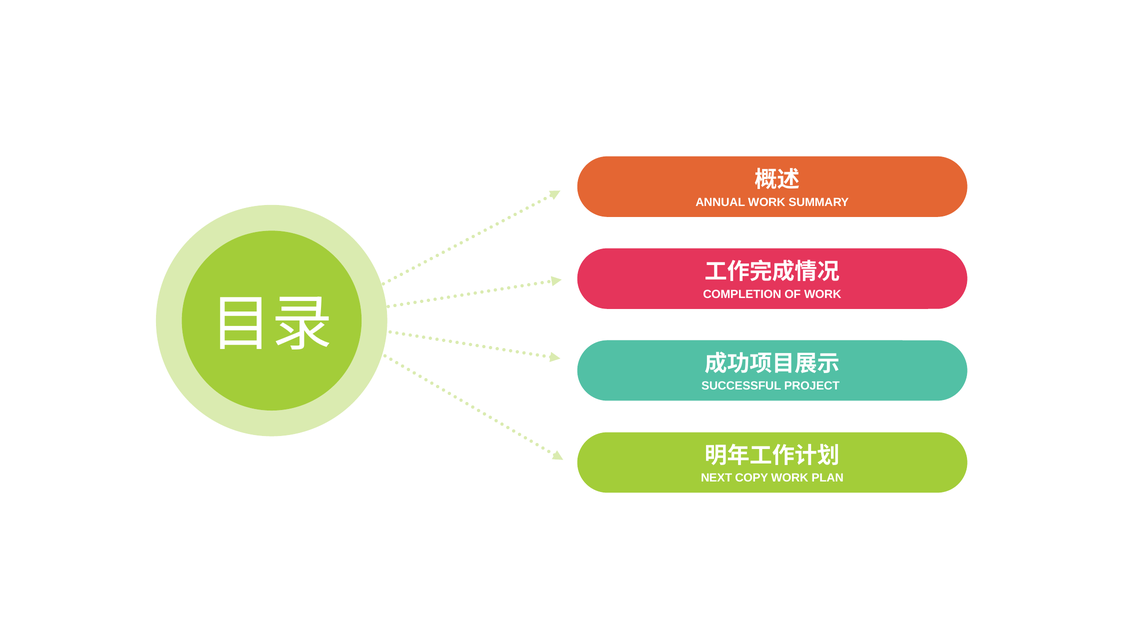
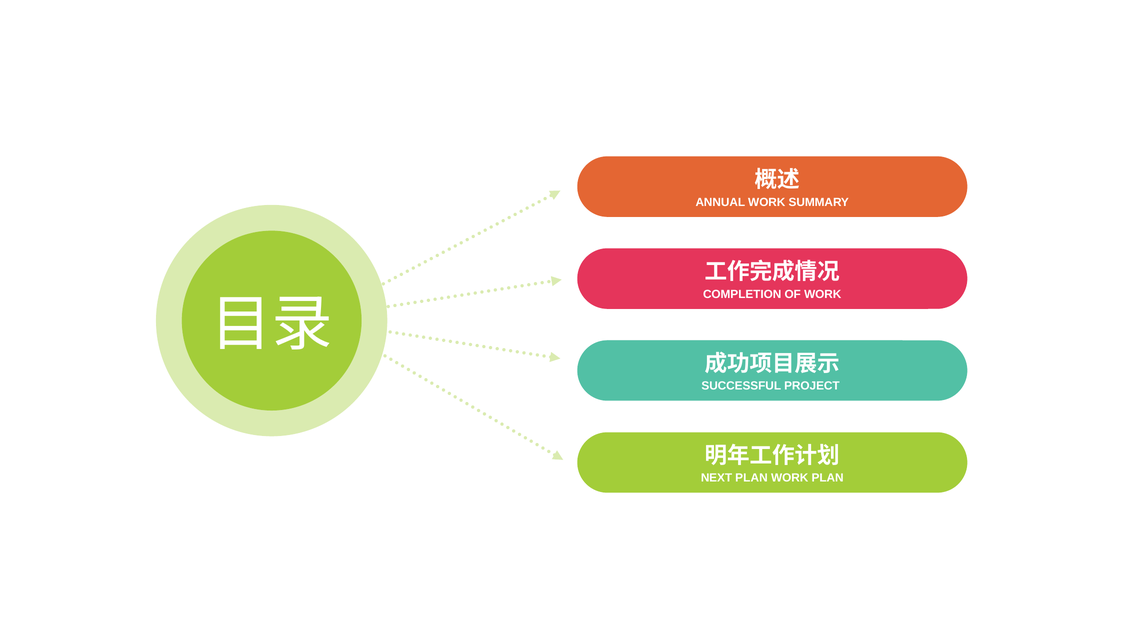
NEXT COPY: COPY -> PLAN (751, 478)
